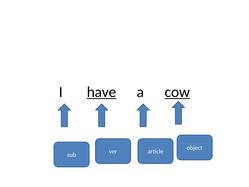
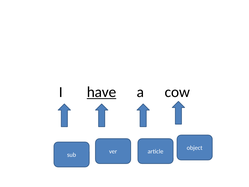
cow underline: present -> none (177, 92)
